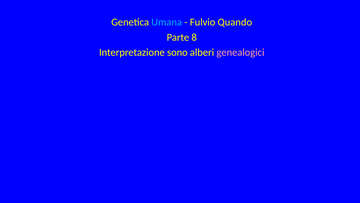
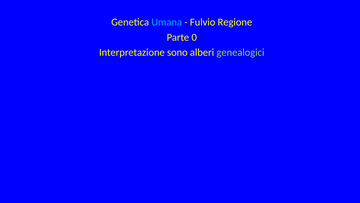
Quando: Quando -> Regione (235, 22)
8: 8 -> 0 (194, 37)
genealogici colour: pink -> light green (240, 52)
